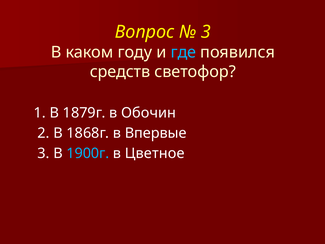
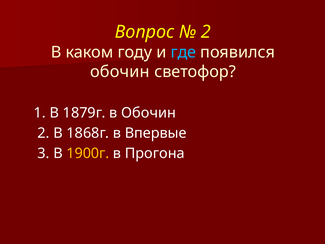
3: 3 -> 2 (206, 32)
средств: средств -> обочин (120, 72)
1900г colour: light blue -> yellow (88, 153)
Цветное: Цветное -> Прогона (155, 153)
